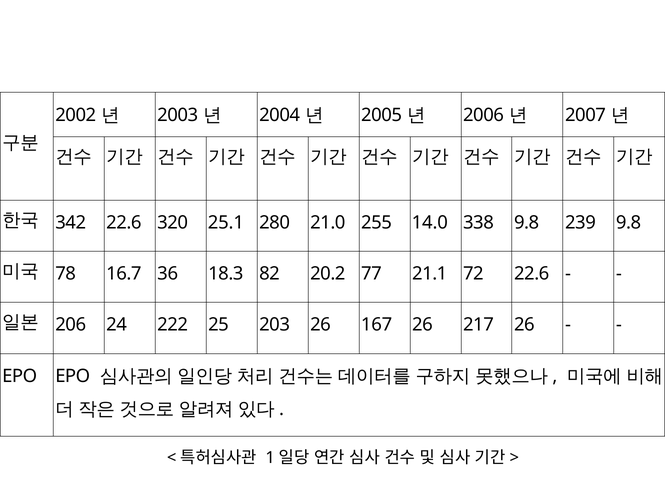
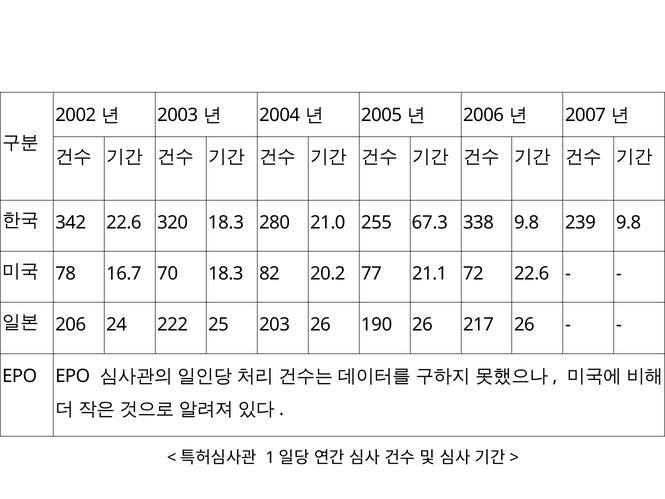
320 25.1: 25.1 -> 18.3 (226, 223)
14.0: 14.0 -> 67.3 (430, 223)
36: 36 -> 70 (168, 274)
167: 167 -> 190 (377, 325)
